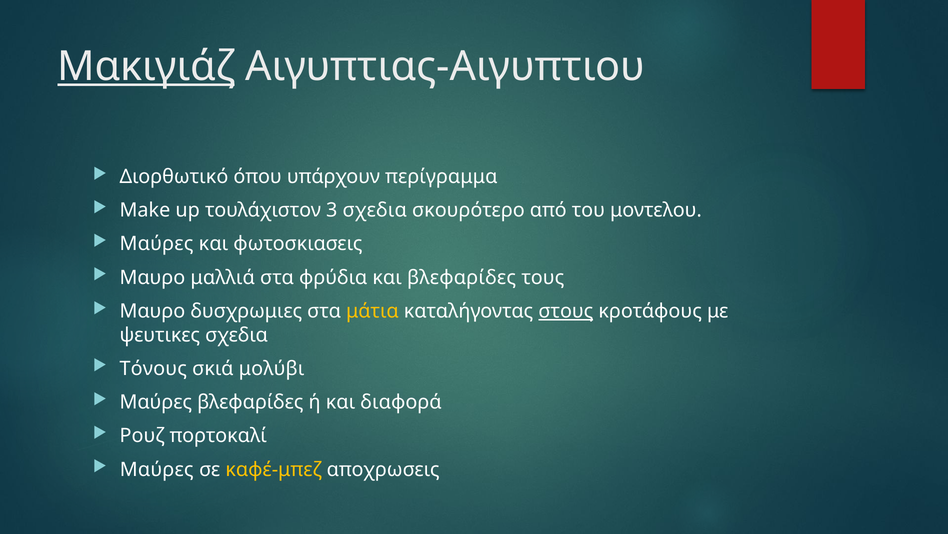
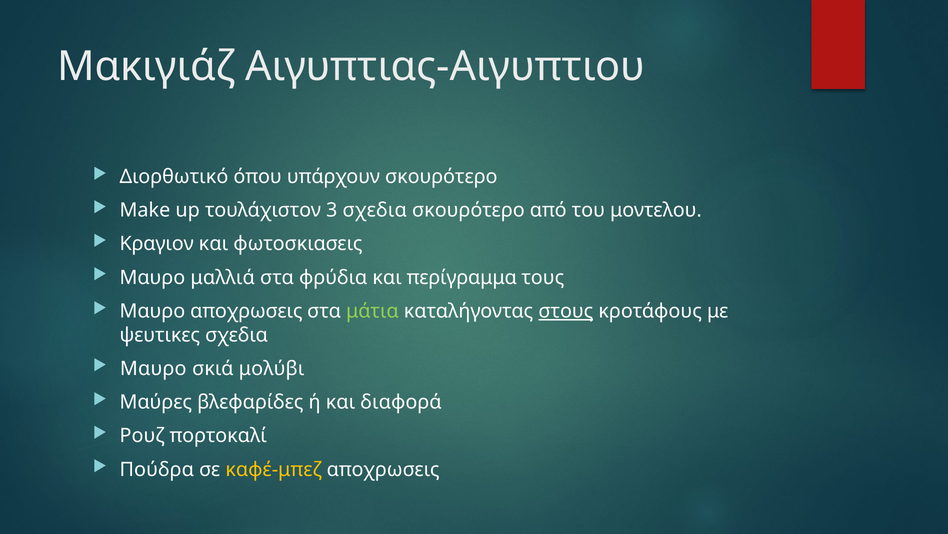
Μακιγιάζ underline: present -> none (146, 67)
υπάρχουν περίγραμμα: περίγραμμα -> σκουρότερο (441, 176)
Μαύρες: Μαύρες -> Κραγιον (157, 244)
και βλεφαρίδες: βλεφαρίδες -> περίγραμμα (462, 277)
Μαυρο δυσχρωμιες: δυσχρωμιες -> αποχρωσεις (246, 311)
μάτια colour: yellow -> light green (372, 311)
Τόνους: Τόνους -> Μαυρο (153, 368)
Μαύρες: Μαύρες -> Πούδρα (157, 469)
